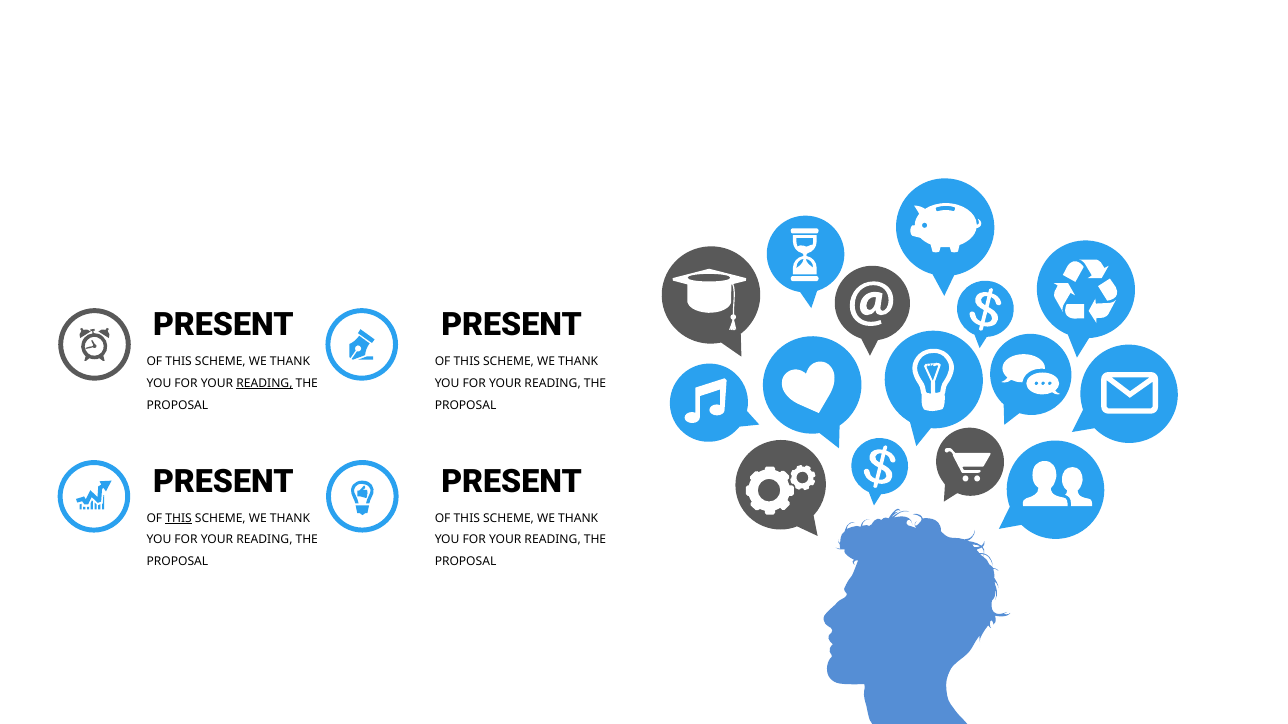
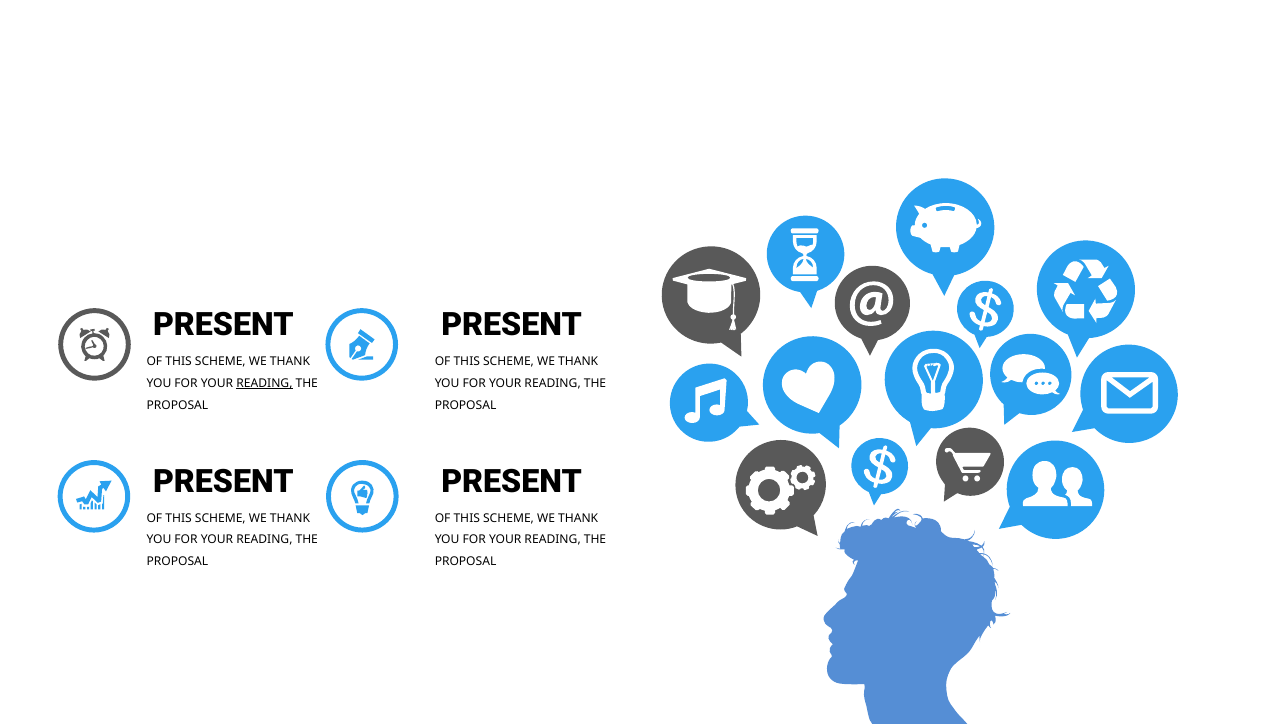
THIS underline: present -> none (179, 519)
